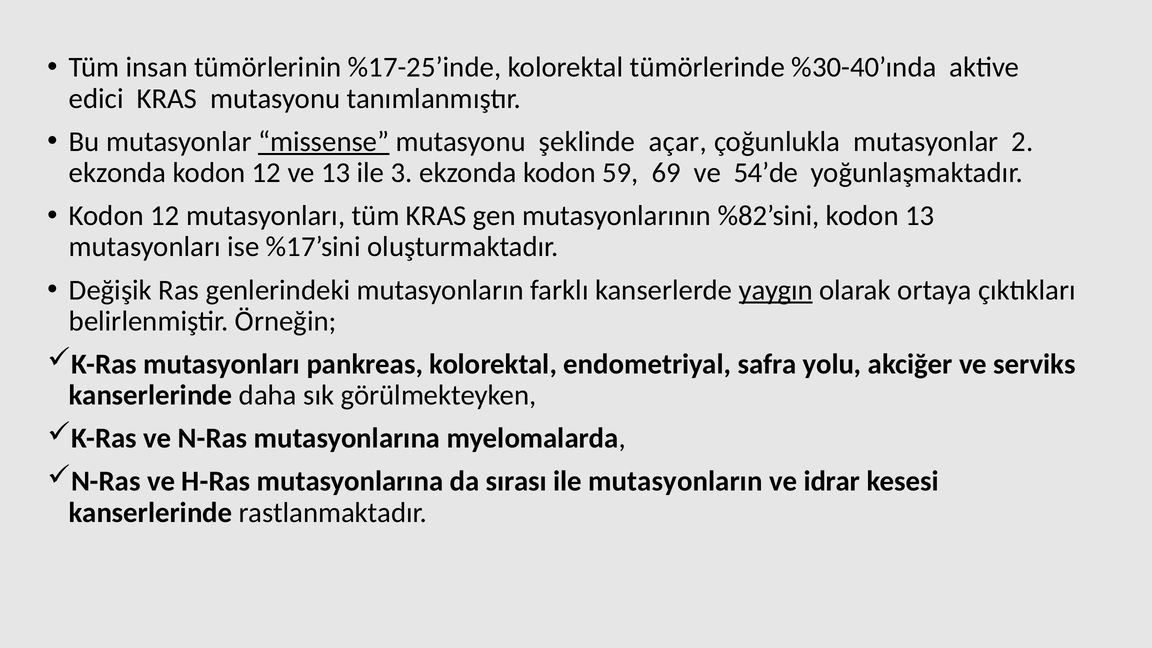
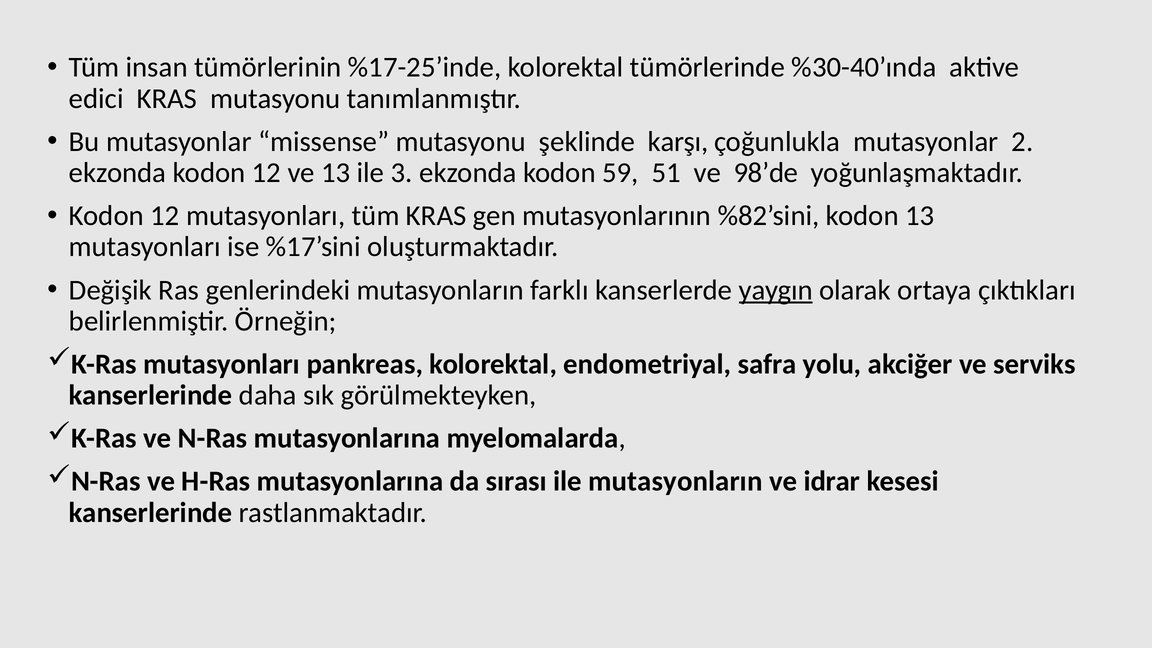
missense underline: present -> none (324, 142)
açar: açar -> karşı (678, 142)
69: 69 -> 51 (666, 173)
54’de: 54’de -> 98’de (766, 173)
